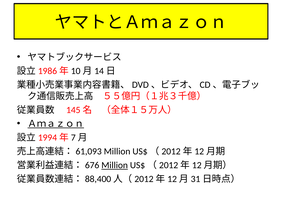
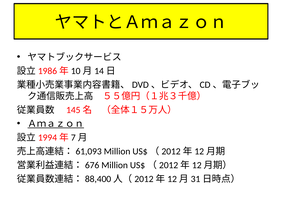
Million underline: present -> none (115, 165)
